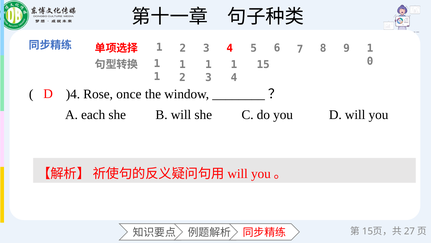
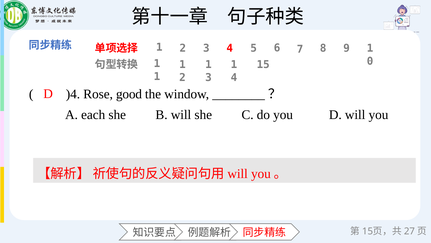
once: once -> good (129, 94)
